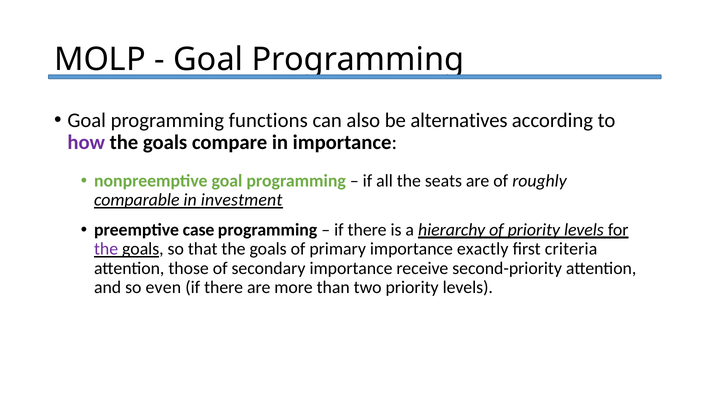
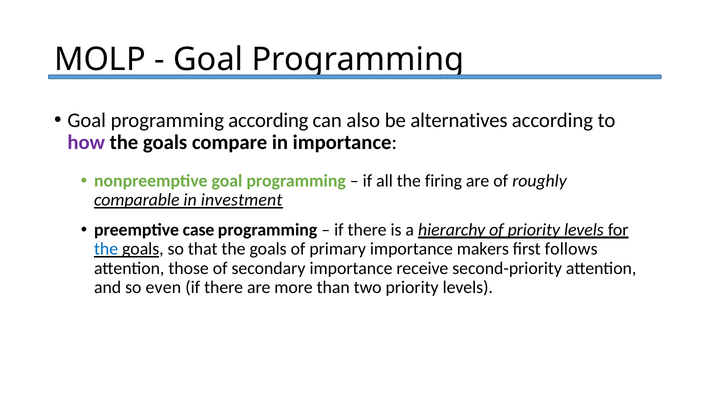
programming functions: functions -> according (268, 120)
seats: seats -> firing (443, 181)
the colour: purple -> blue (106, 249)
exactly: exactly -> makers (483, 249)
criteria: criteria -> follows (571, 249)
